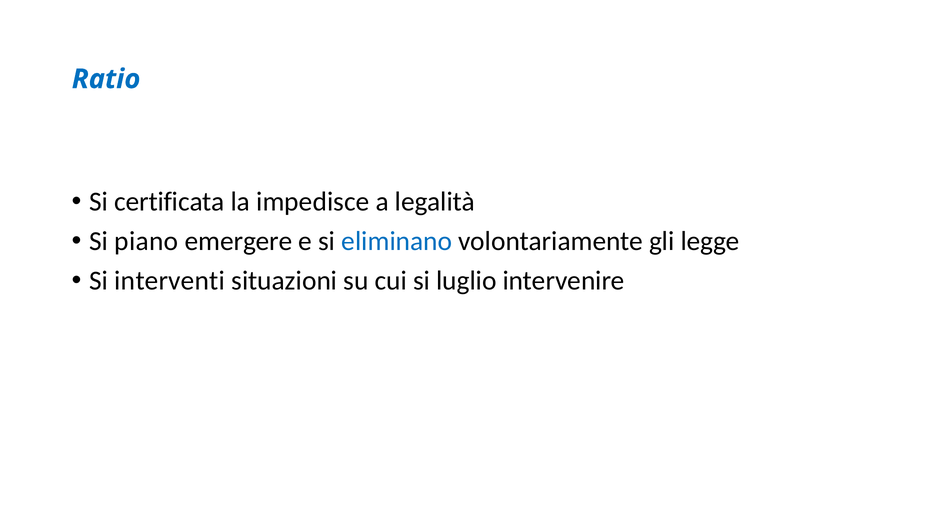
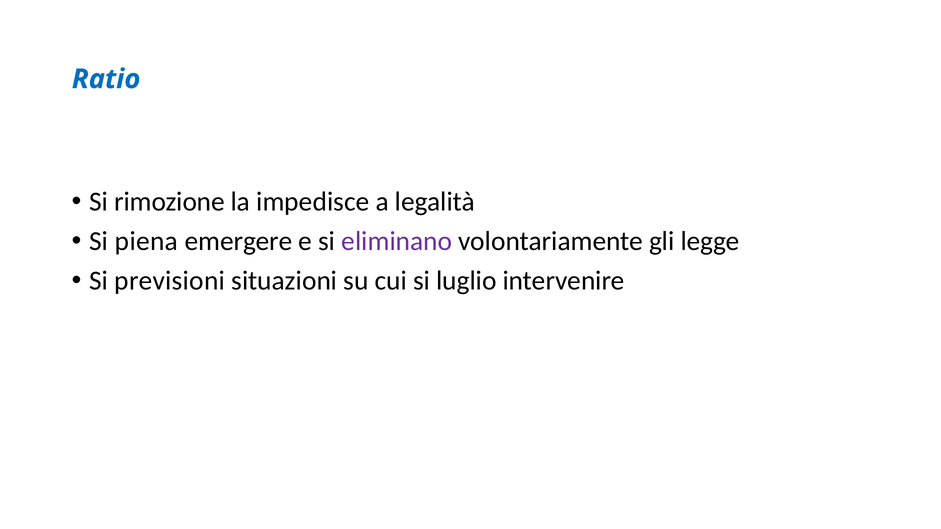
certificata: certificata -> rimozione (170, 202)
piano: piano -> piena (146, 241)
eliminano colour: blue -> purple (397, 241)
interventi: interventi -> previsioni (170, 281)
